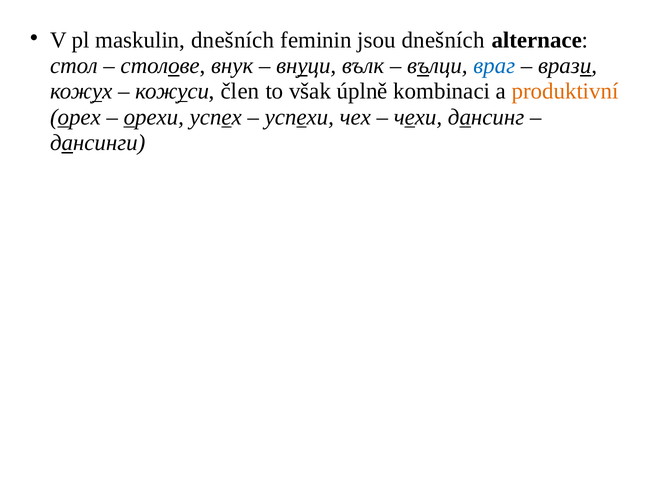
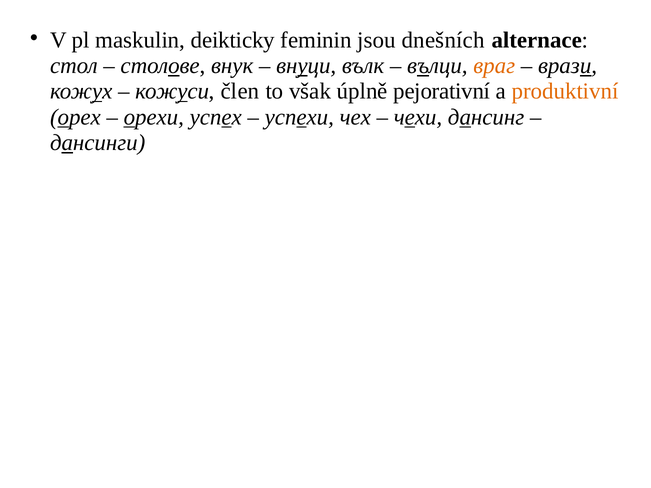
maskulin dnešních: dnešních -> deikticky (233, 40)
враг colour: blue -> orange (494, 66)
kombinaci: kombinaci -> pejorativní (442, 91)
